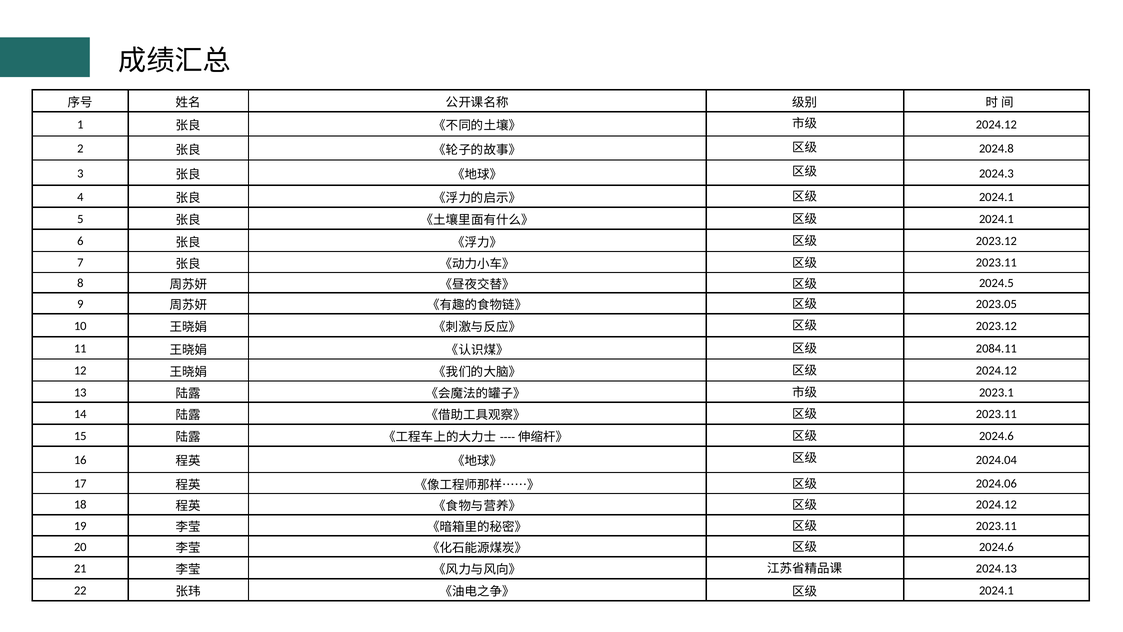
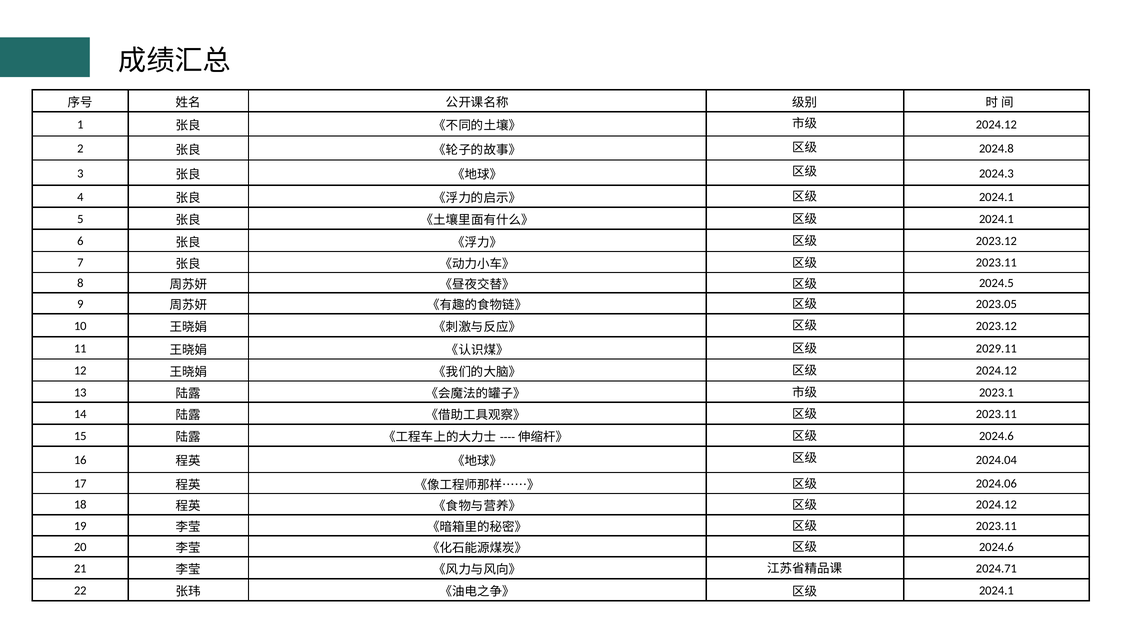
2084.11: 2084.11 -> 2029.11 (996, 349)
2024.13: 2024.13 -> 2024.71 (996, 568)
